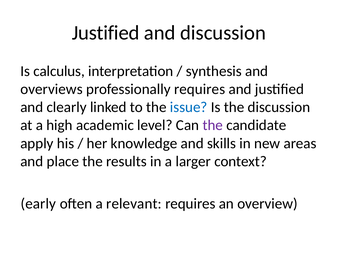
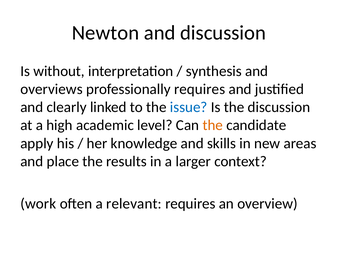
Justified: Justified -> Newton (105, 33)
calculus: calculus -> without (59, 71)
the colour: purple -> orange (213, 125)
early: early -> work (38, 203)
